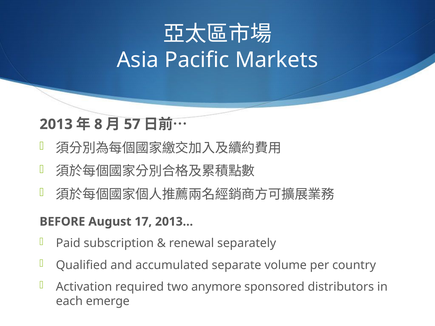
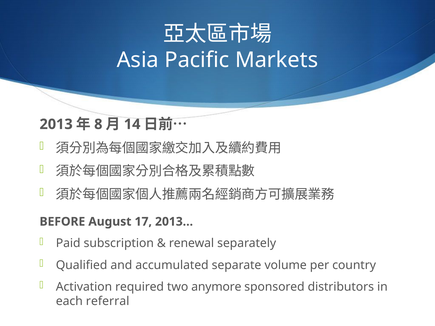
57: 57 -> 14 (132, 124)
emerge: emerge -> referral (108, 302)
